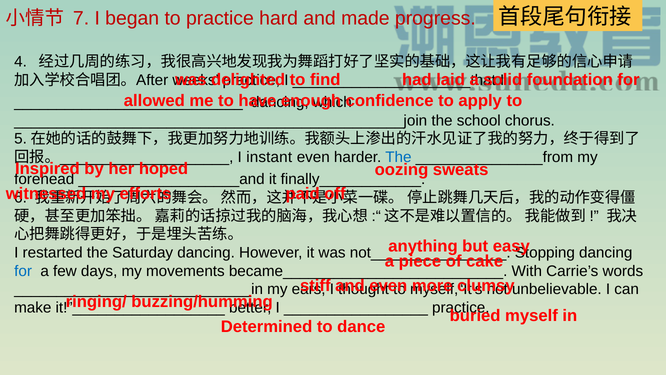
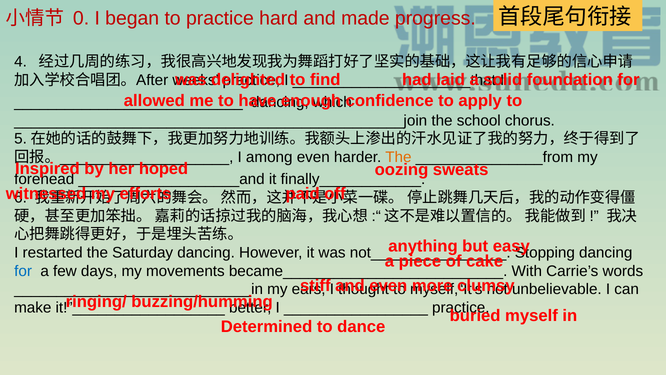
7: 7 -> 0 (81, 18)
instant: instant -> among (269, 157)
The colour: blue -> orange (398, 157)
